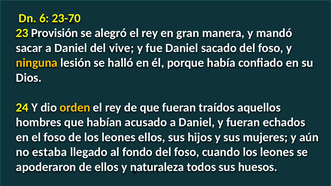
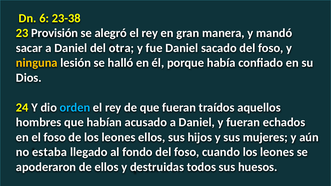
23-70: 23-70 -> 23-38 (66, 18)
vive: vive -> otra (121, 48)
orden colour: yellow -> light blue (75, 108)
naturaleza: naturaleza -> destruidas (157, 167)
